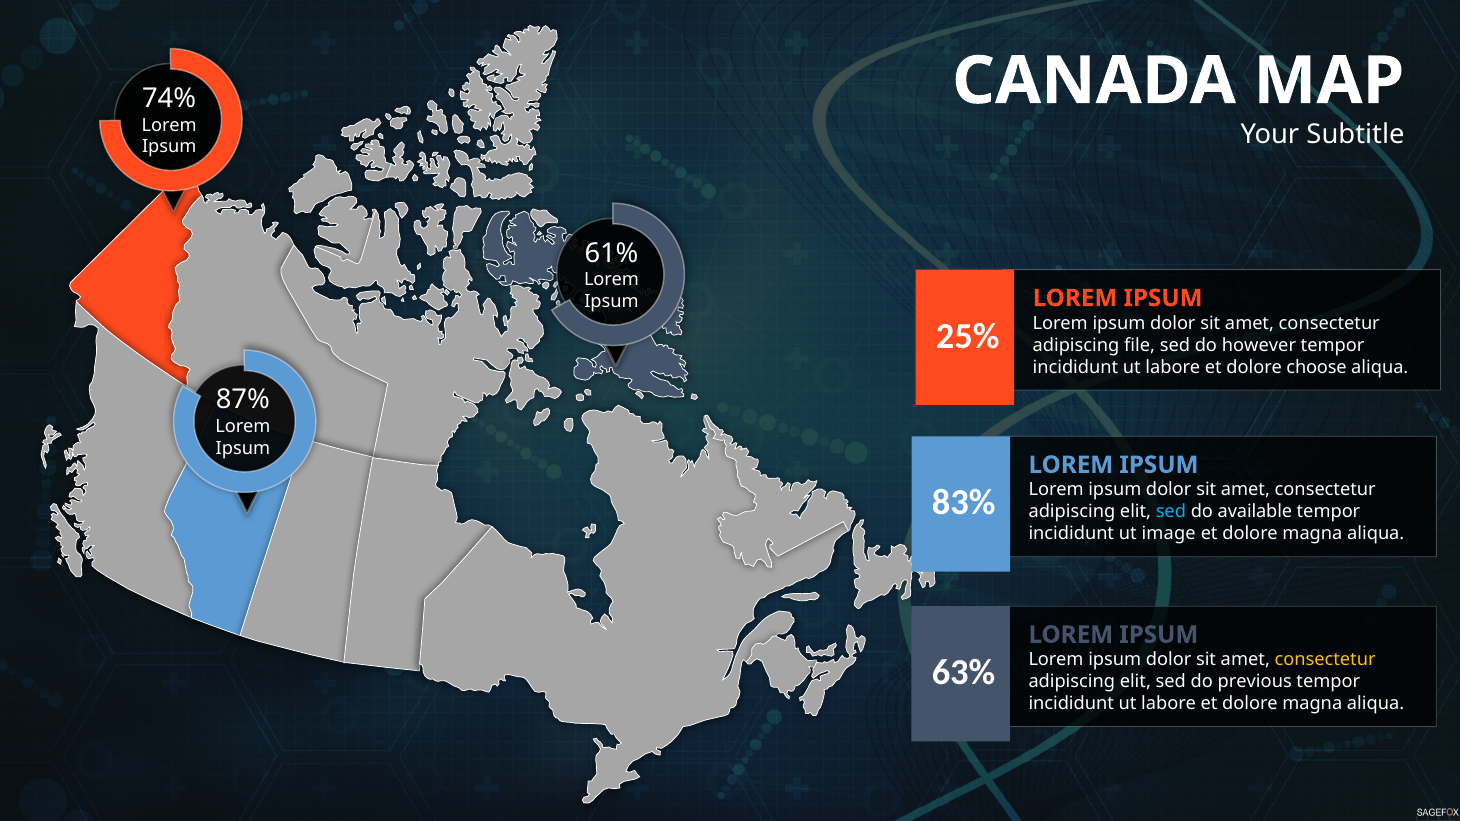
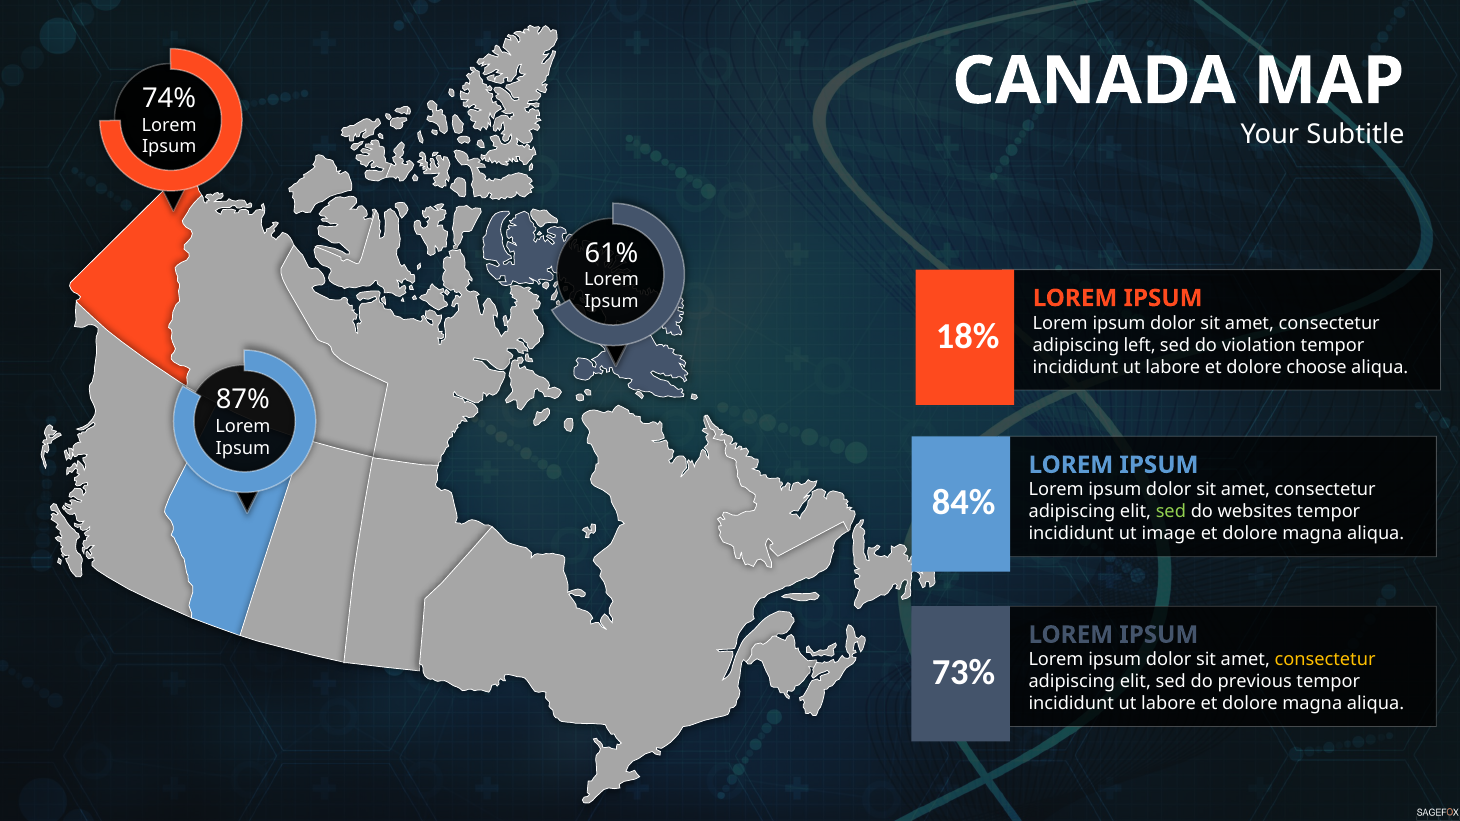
25%: 25% -> 18% (968, 336)
file: file -> left (1140, 345)
however: however -> violation (1259, 345)
83%: 83% -> 84% (964, 503)
sed colour: light blue -> light green (1171, 512)
available: available -> websites (1255, 512)
63%: 63% -> 73% (964, 673)
